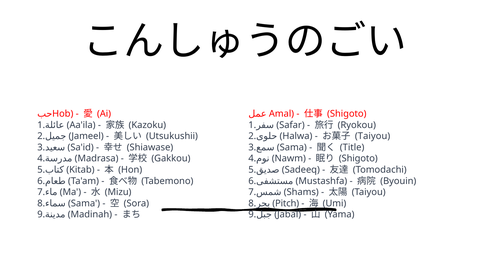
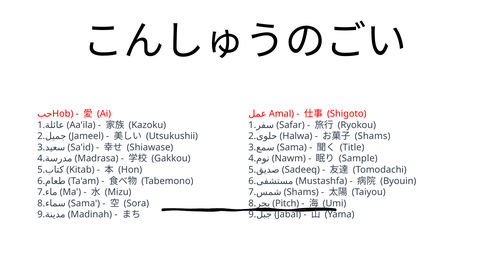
Taiyou: Taiyou -> Shams (373, 136)
Shigoto: Shigoto -> Sample (358, 159)
